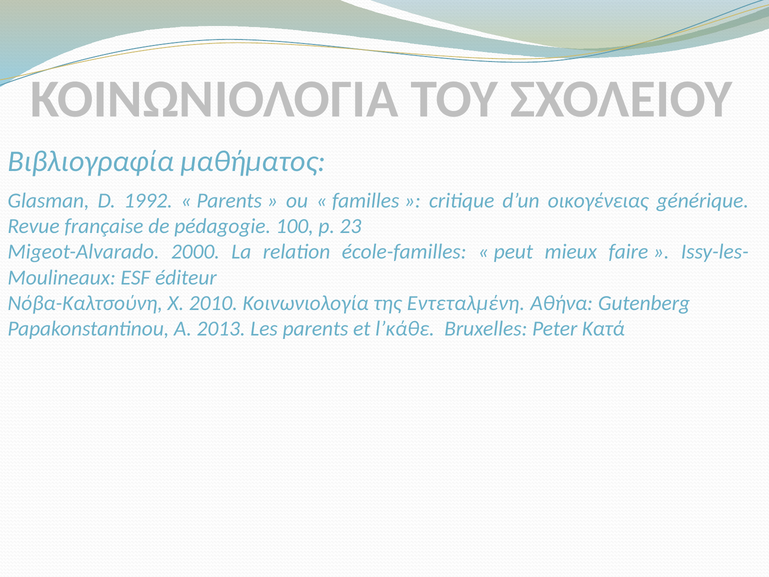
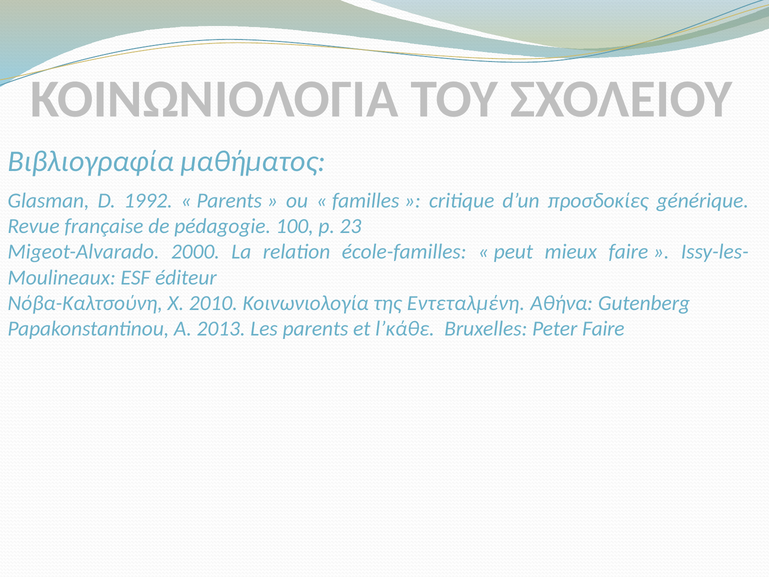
οικογένειας: οικογένειας -> προσδοκίες (598, 200)
Peter Κατά: Κατά -> Faire (603, 329)
